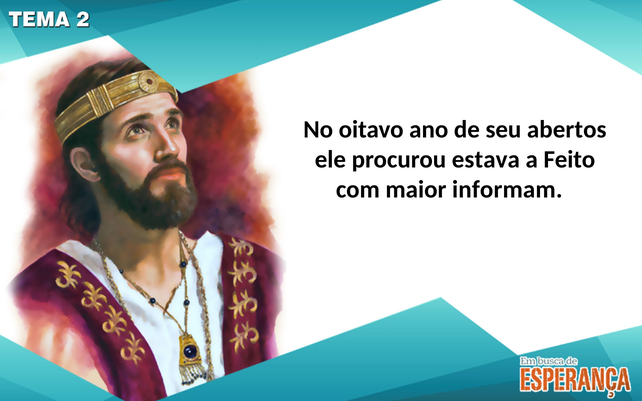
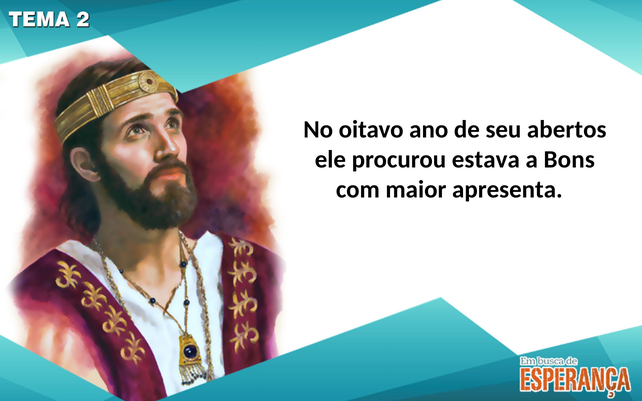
Feito: Feito -> Bons (569, 159)
informam: informam -> apresenta (507, 189)
